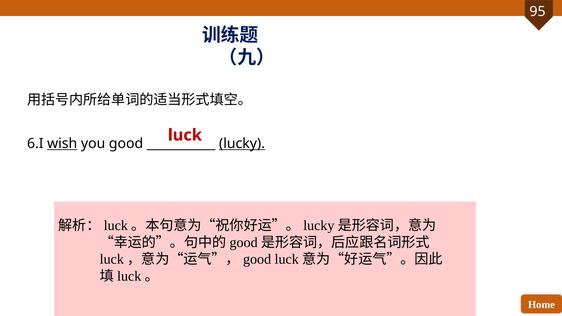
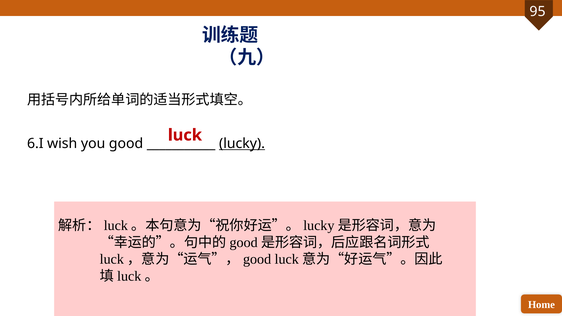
wish underline: present -> none (62, 144)
